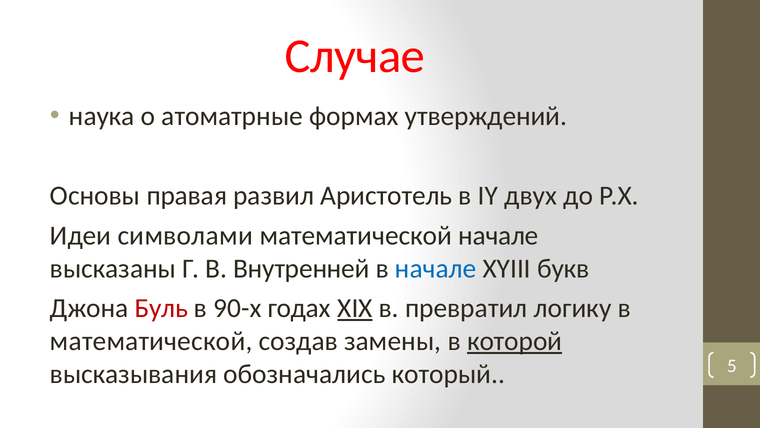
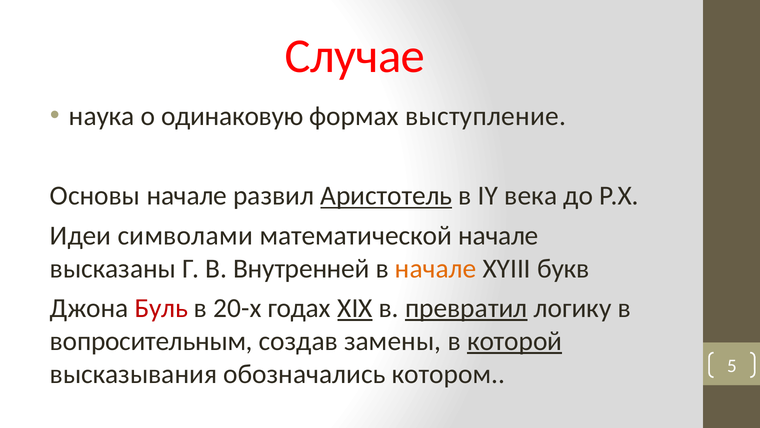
атоматрные: атоматрные -> одинаковую (232, 116)
утверждений: утверждений -> выступление (486, 116)
Основы правая: правая -> начале (187, 196)
Аристотель underline: none -> present (386, 196)
двух: двух -> века (531, 196)
начале colour: blue -> orange (436, 268)
90-х: 90-х -> 20-х (237, 308)
превратил underline: none -> present (466, 308)
математической: математической -> вопросительным (151, 341)
который: который -> котором (448, 374)
